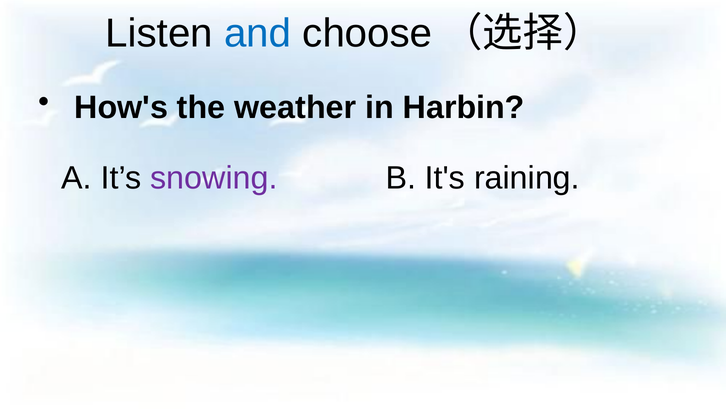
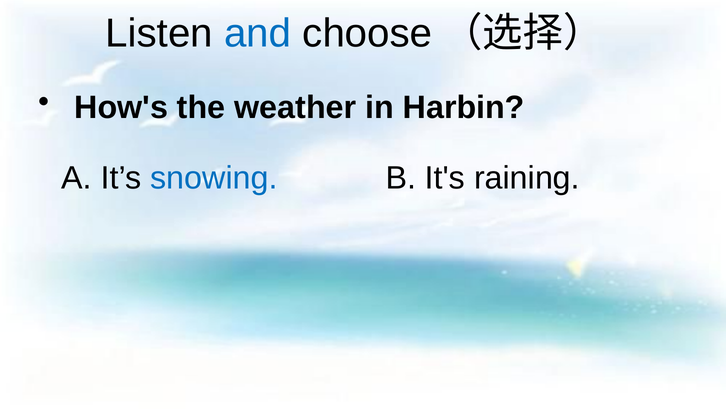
snowing colour: purple -> blue (214, 178)
